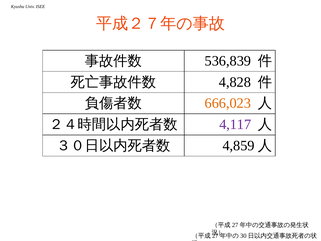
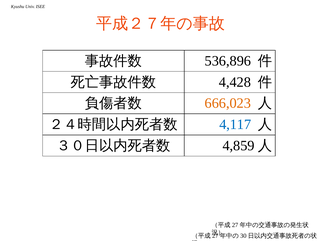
536,839: 536,839 -> 536,896 (228, 61)
4,828: 4,828 -> 4,428 (235, 82)
4,117 colour: purple -> blue (235, 124)
